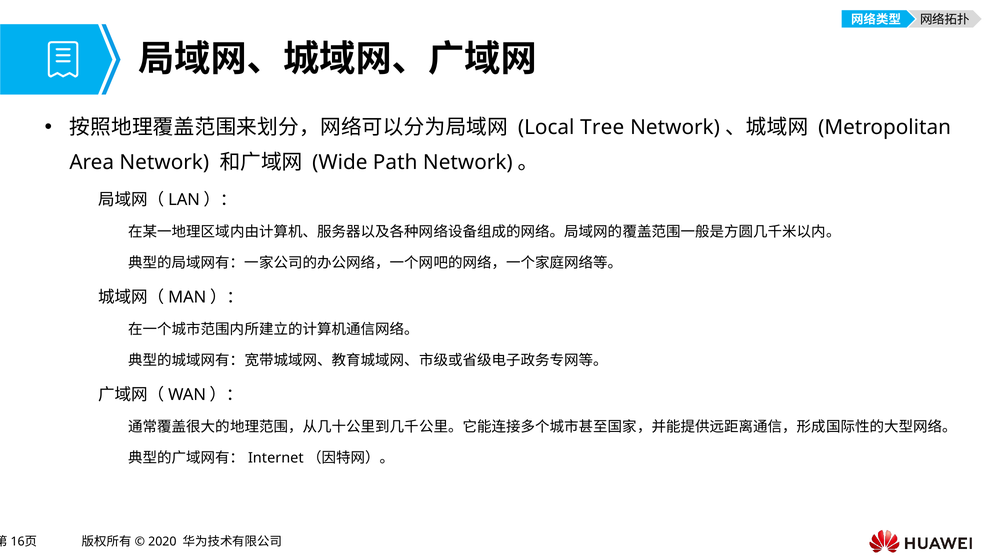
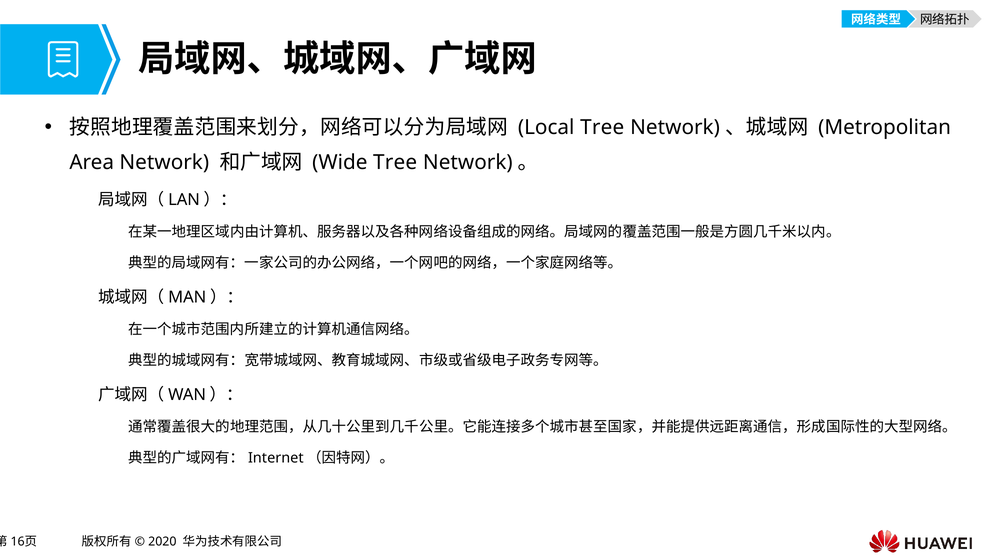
Wide Path: Path -> Tree (395, 162)
